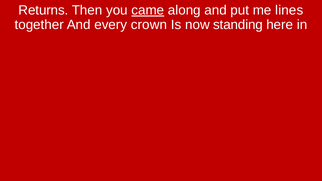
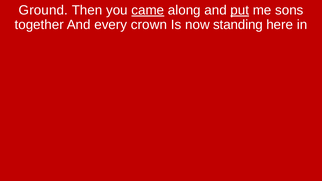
Returns: Returns -> Ground (43, 10)
put underline: none -> present (240, 10)
lines: lines -> sons (289, 10)
